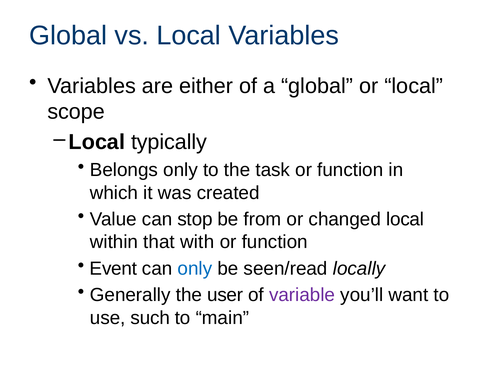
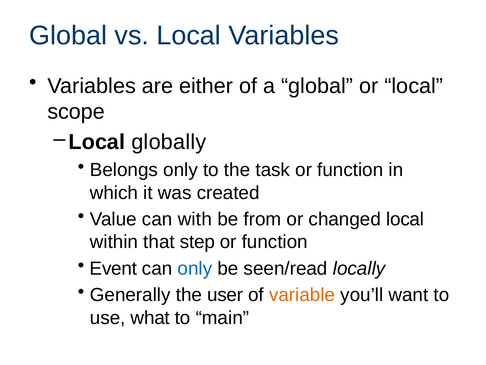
typically: typically -> globally (169, 142)
stop: stop -> with (195, 219)
with: with -> step (197, 242)
variable colour: purple -> orange (302, 295)
such: such -> what (150, 317)
